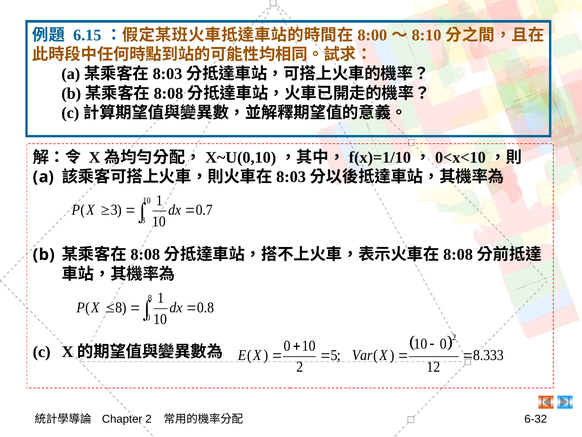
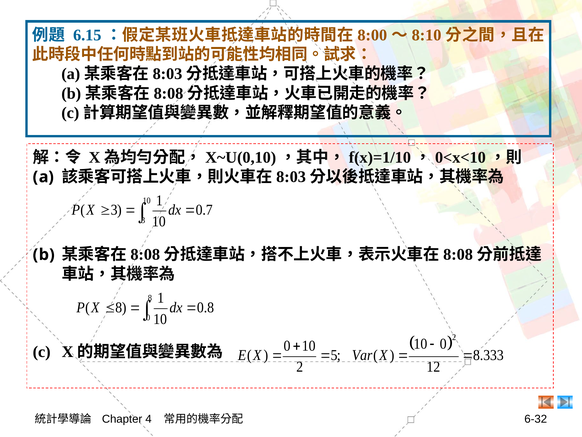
Chapter 2: 2 -> 4 (148, 419)
